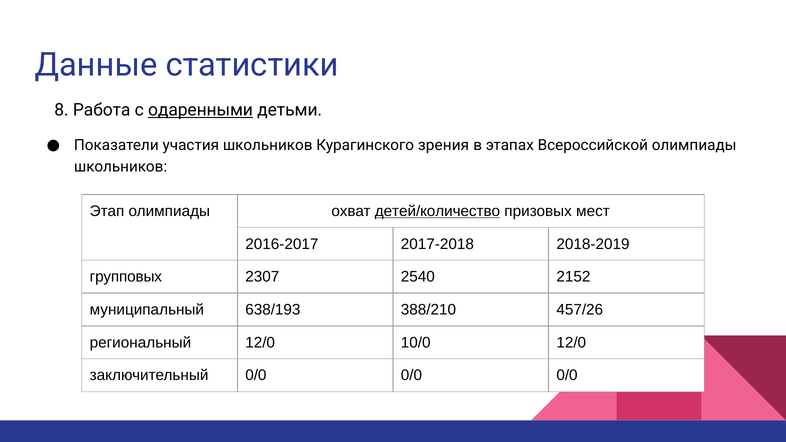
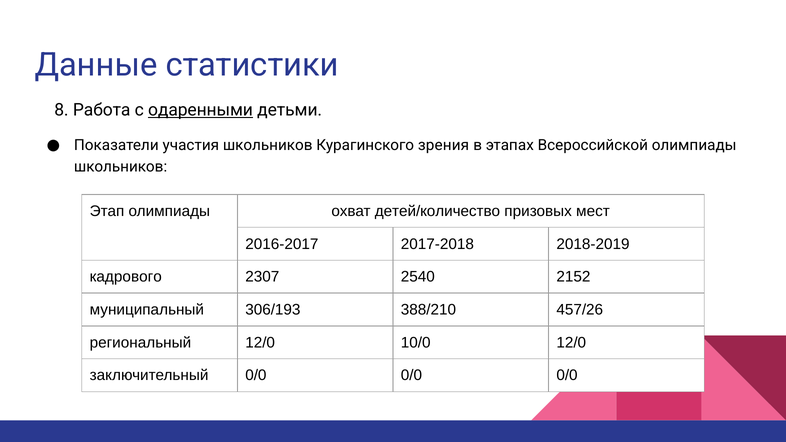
детей/количество underline: present -> none (437, 211)
групповых: групповых -> кадрового (126, 277)
638/193: 638/193 -> 306/193 (273, 310)
